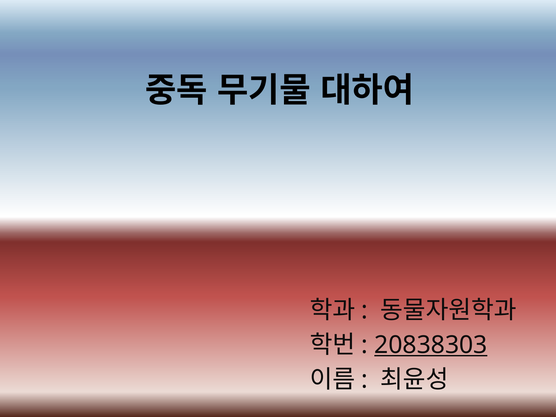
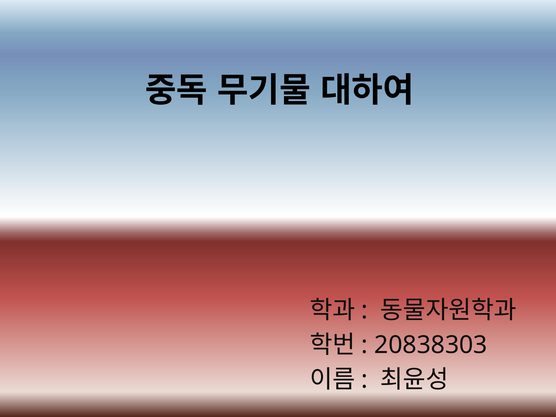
20838303 underline: present -> none (431, 345)
